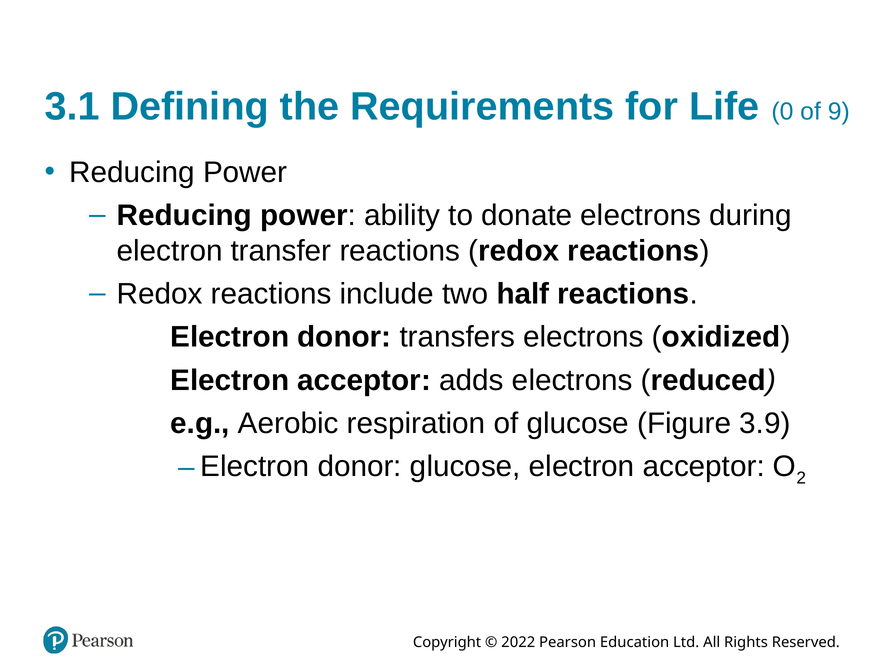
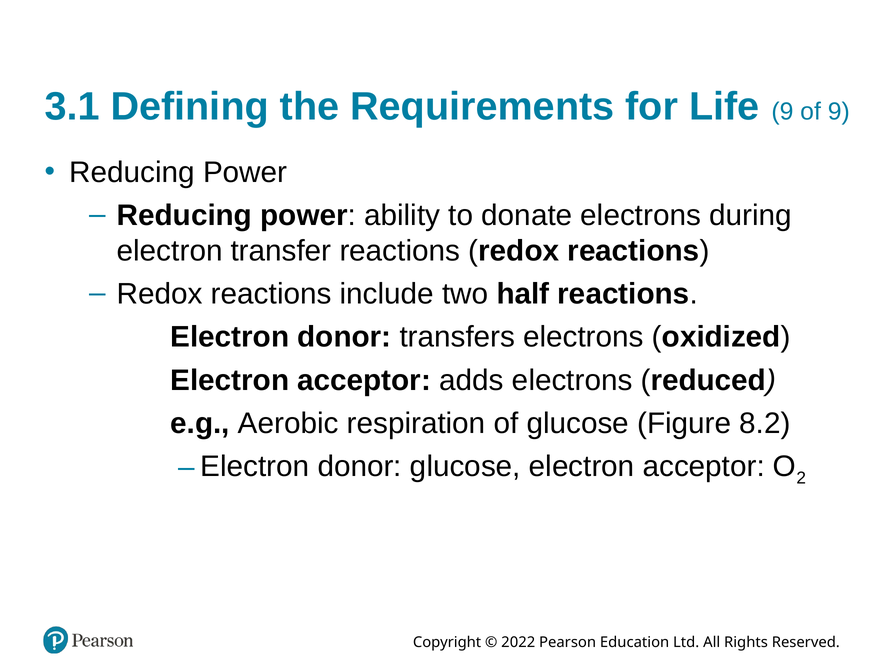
Life 0: 0 -> 9 (782, 112)
3.9: 3.9 -> 8.2 (765, 423)
